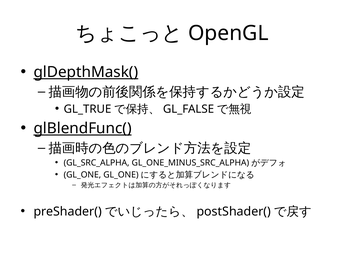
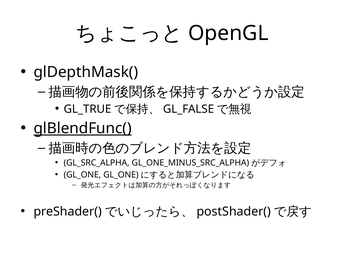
glDepthMask( underline: present -> none (86, 72)
